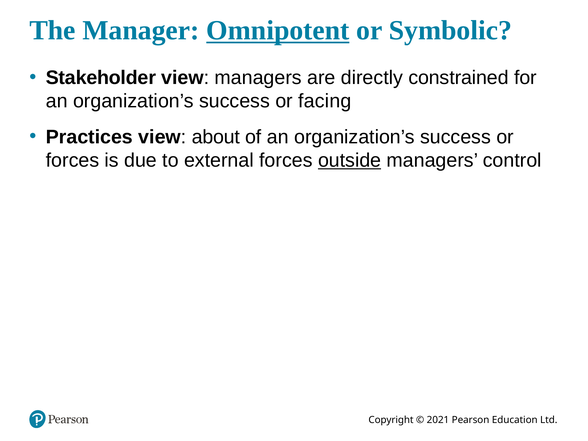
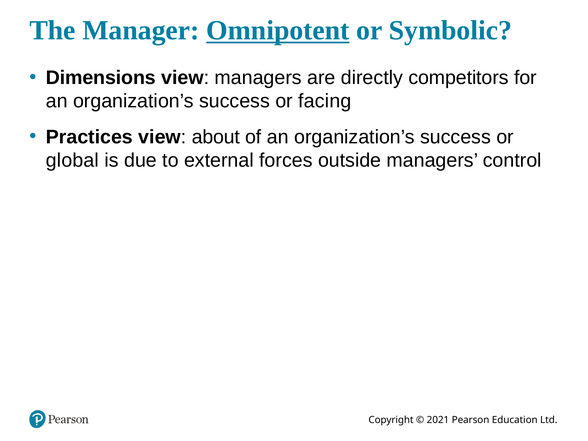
Stakeholder: Stakeholder -> Dimensions (101, 78)
constrained: constrained -> competitors (459, 78)
forces: forces -> global (72, 160)
outside underline: present -> none (350, 160)
